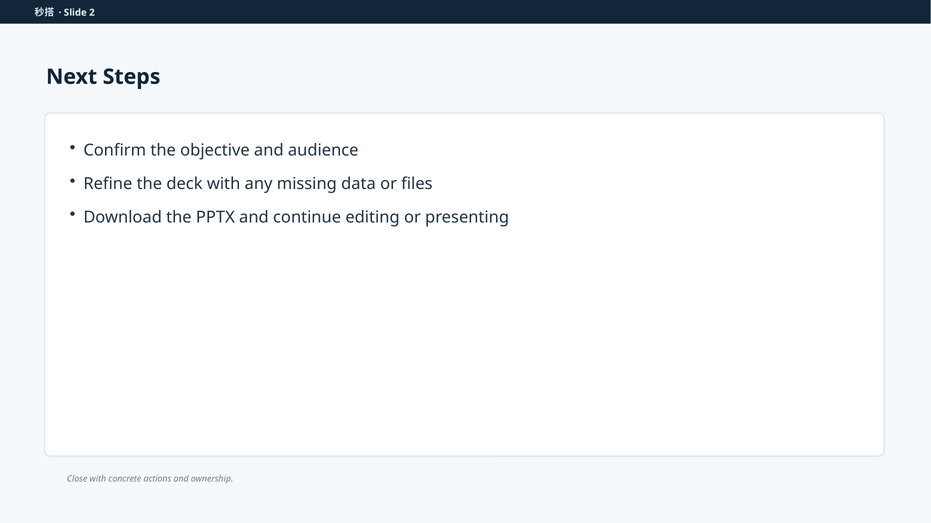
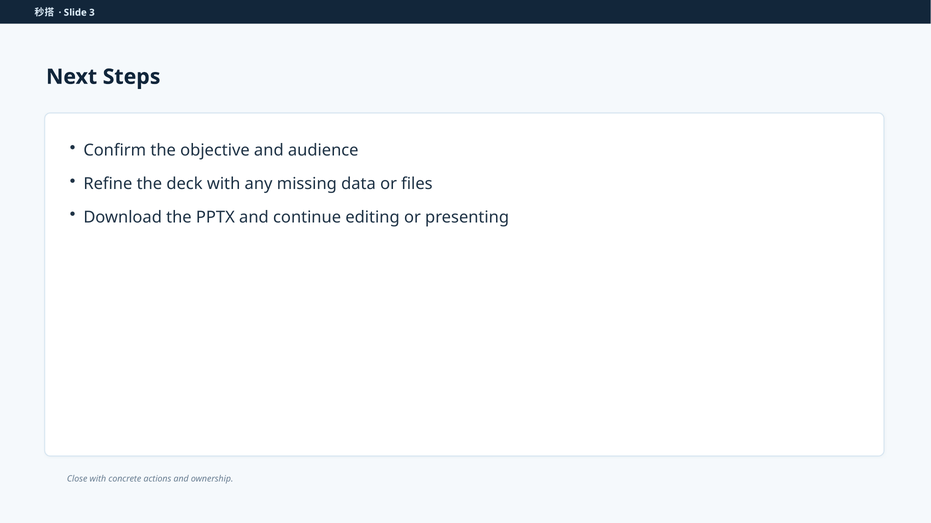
2: 2 -> 3 (92, 13)
